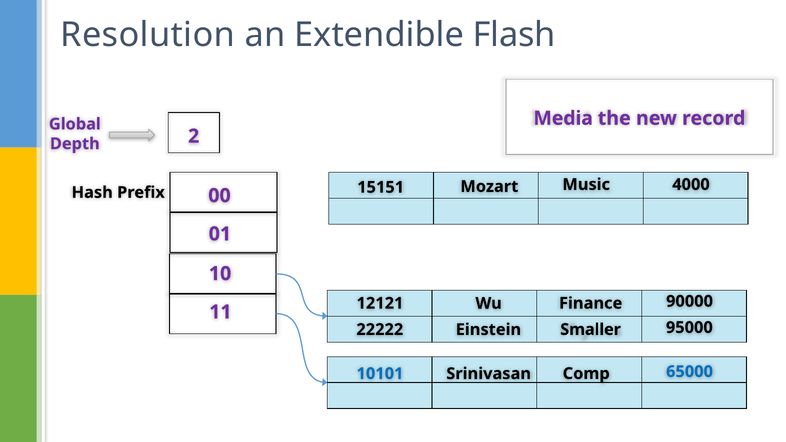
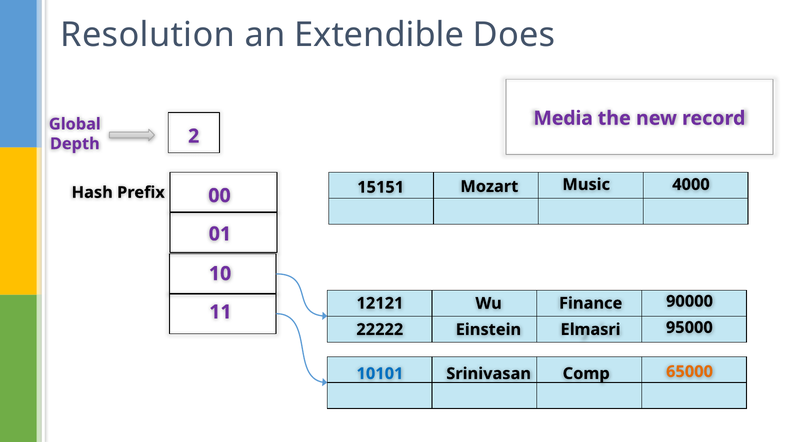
Flash: Flash -> Does (514, 35)
Smaller: Smaller -> Elmasri (591, 330)
65000 colour: blue -> orange (690, 372)
